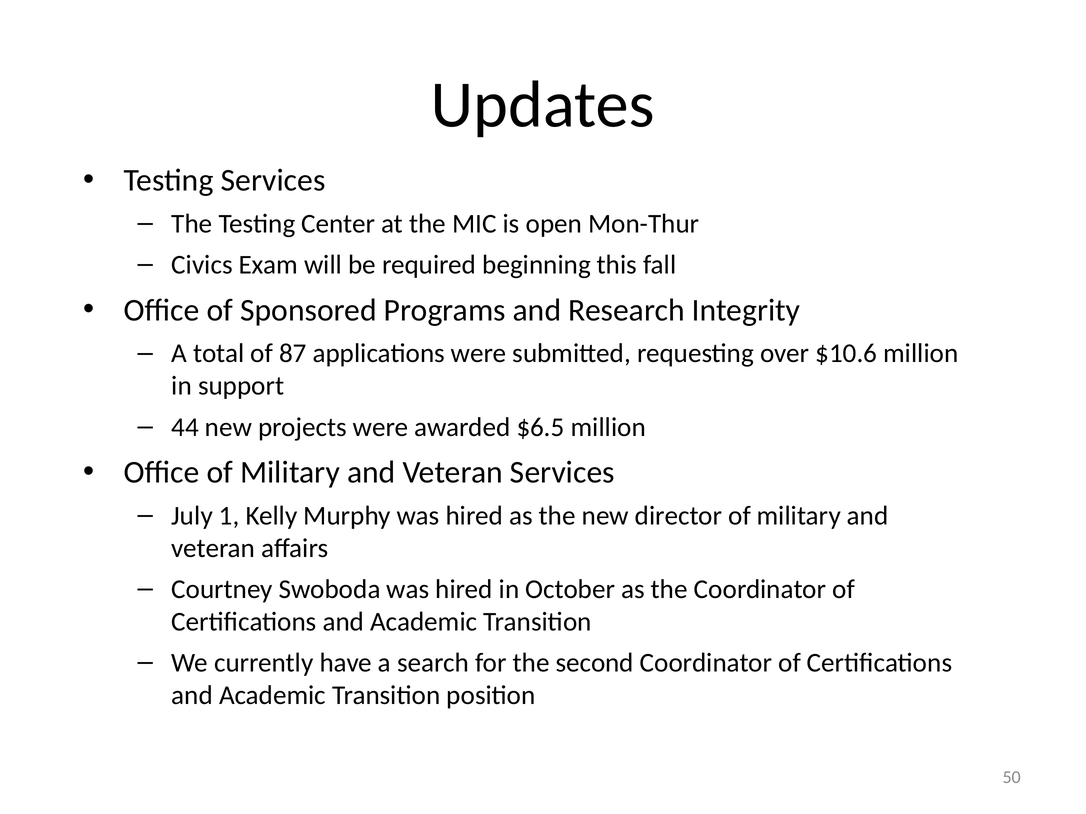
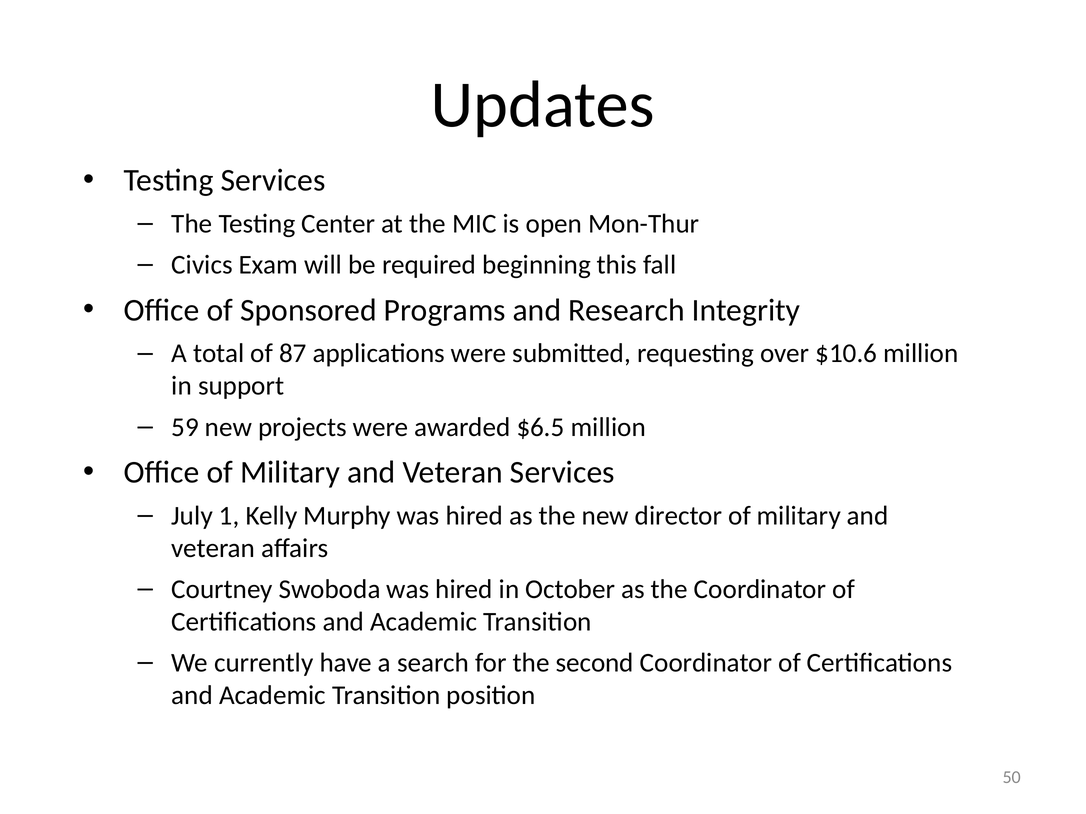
44: 44 -> 59 (185, 427)
